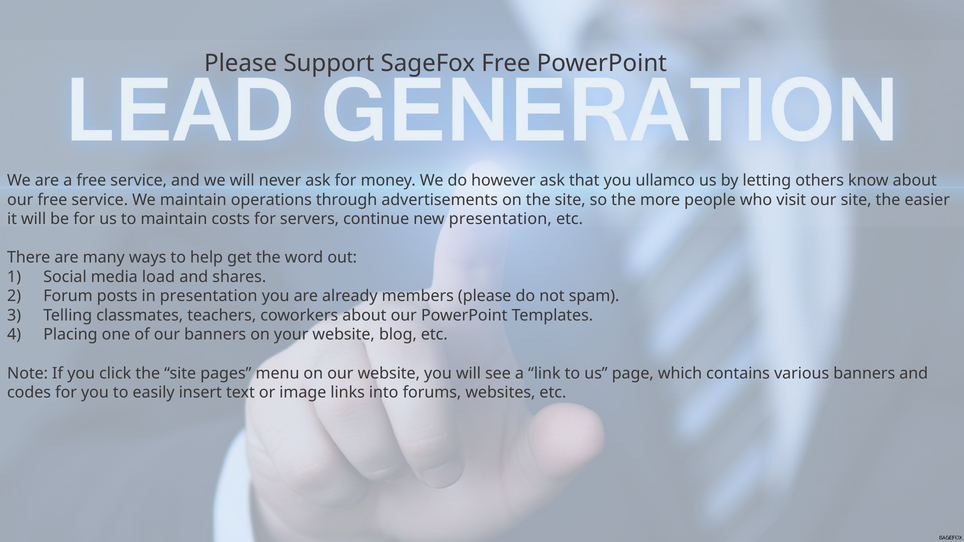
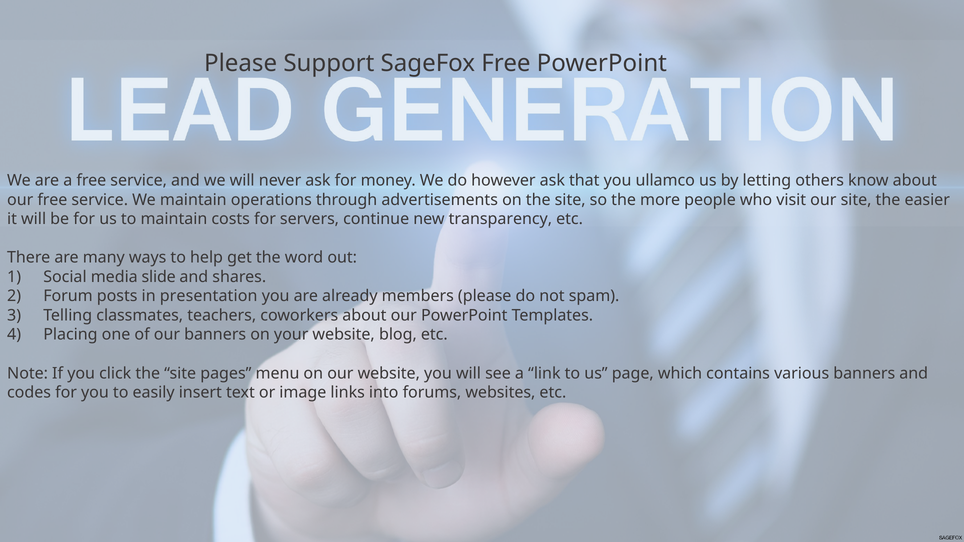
new presentation: presentation -> transparency (500, 219)
load: load -> slide (159, 277)
